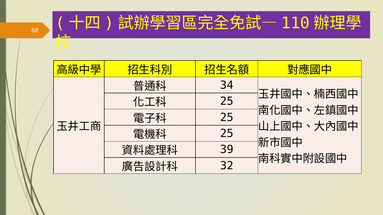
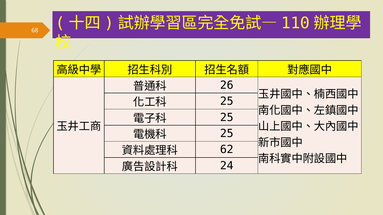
34: 34 -> 26 (227, 85)
39: 39 -> 62 (227, 150)
32: 32 -> 24 (227, 166)
